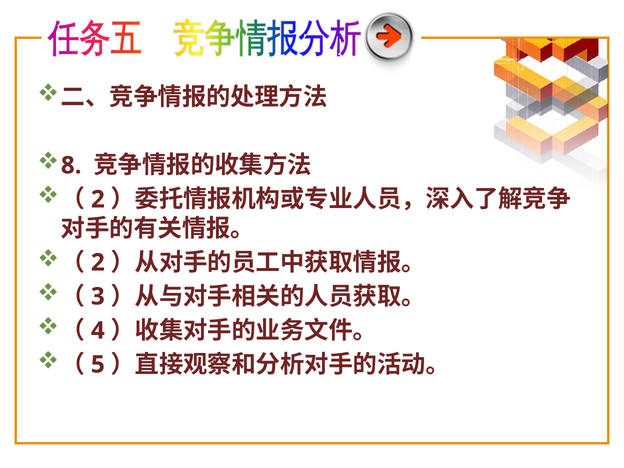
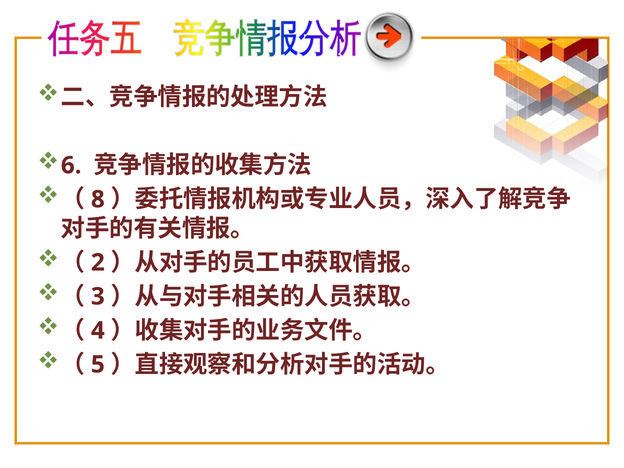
8: 8 -> 6 (71, 165)
2: 2 -> 8 (98, 199)
